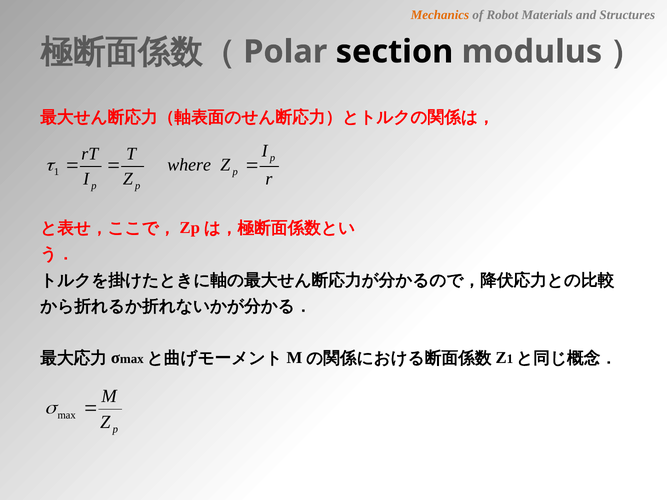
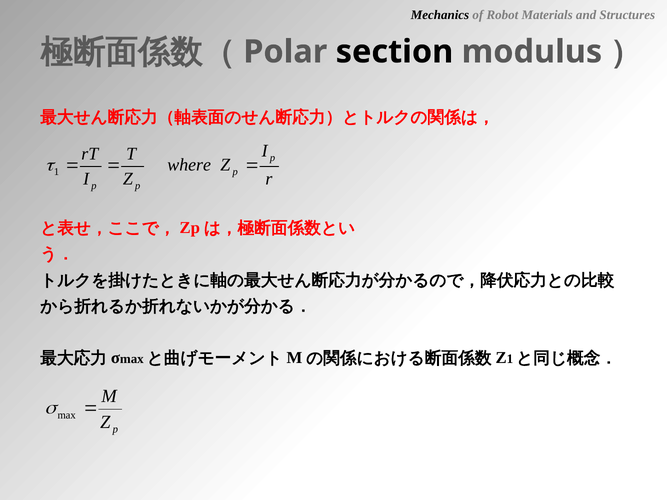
Mechanics colour: orange -> black (440, 15)
